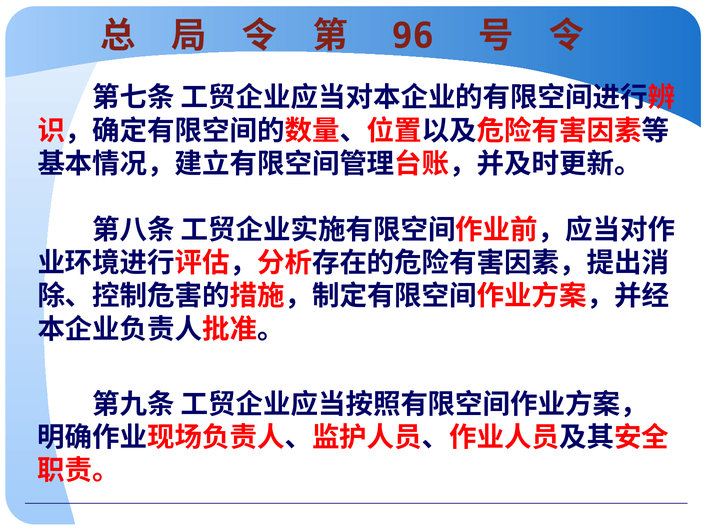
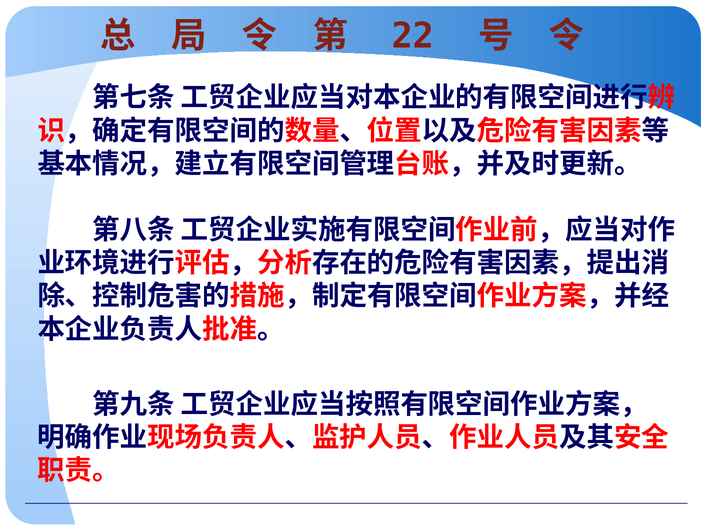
96: 96 -> 22 (413, 36)
